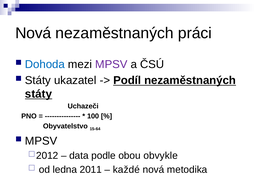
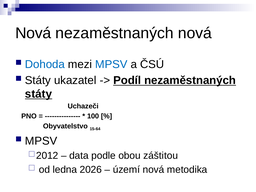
nezaměstnaných práci: práci -> nová (195, 33)
MPSV colour: purple -> blue (111, 64)
obvykle: obvykle -> záštitou (161, 156)
2011: 2011 -> 2026 (91, 170)
každé: každé -> území (126, 170)
